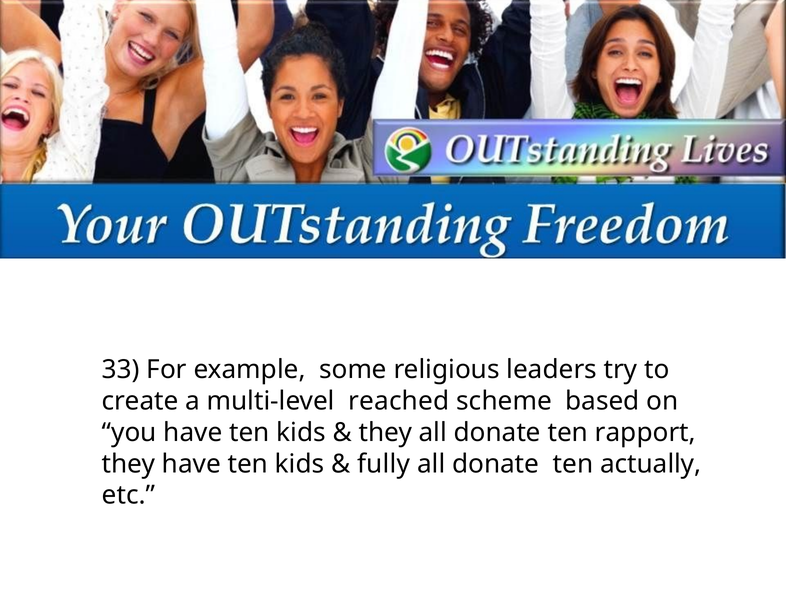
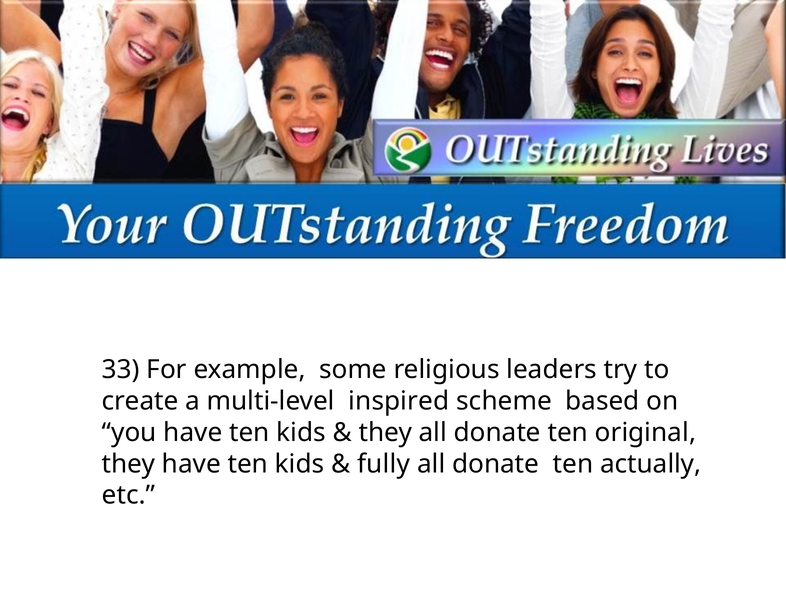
reached: reached -> inspired (399, 401)
rapport: rapport -> original (645, 432)
